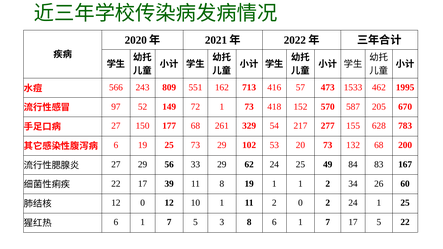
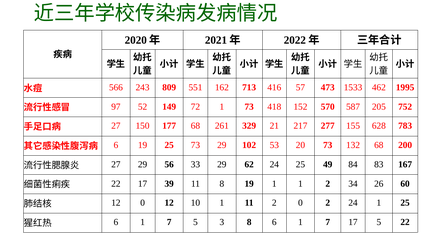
670: 670 -> 752 (405, 107)
54: 54 -> 21 (274, 126)
